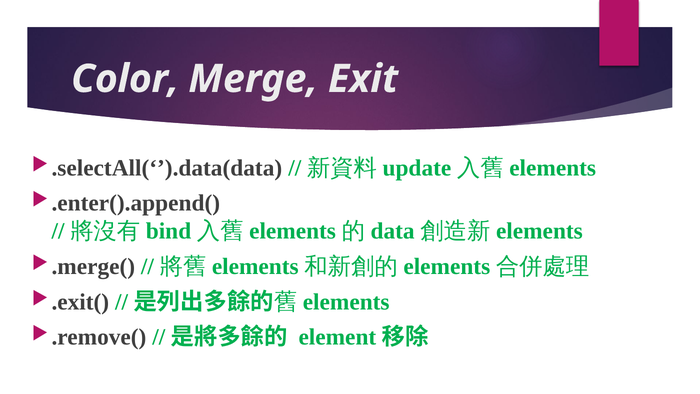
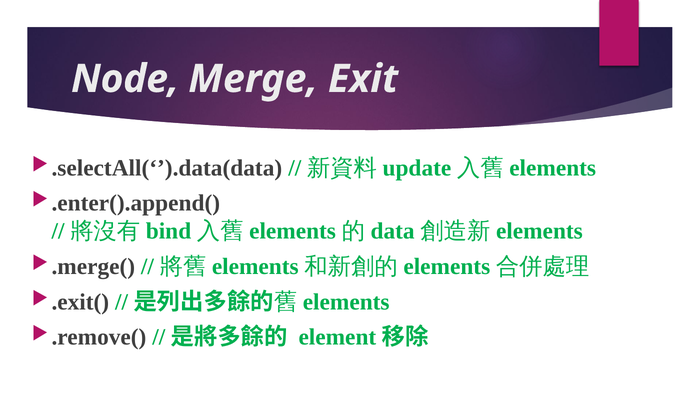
Color: Color -> Node (125, 79)
